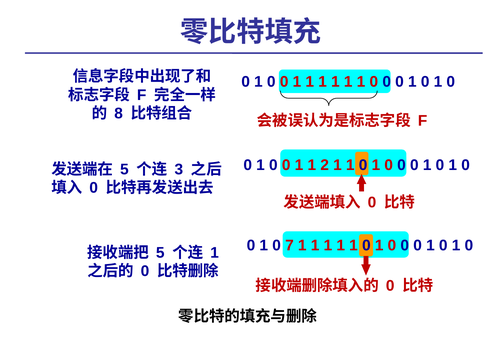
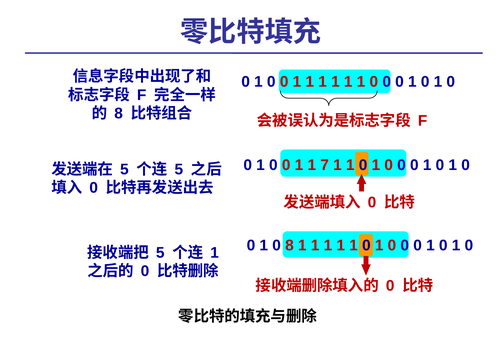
2: 2 -> 7 (325, 165)
3: 3 -> 5 (179, 169)
0 7: 7 -> 8 (289, 246)
